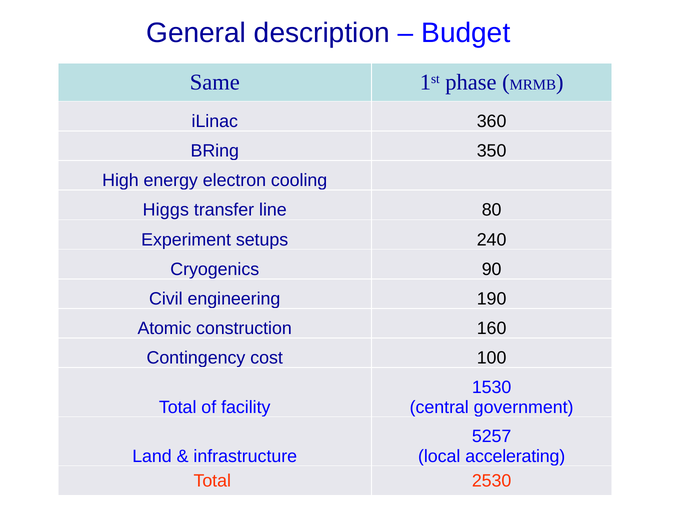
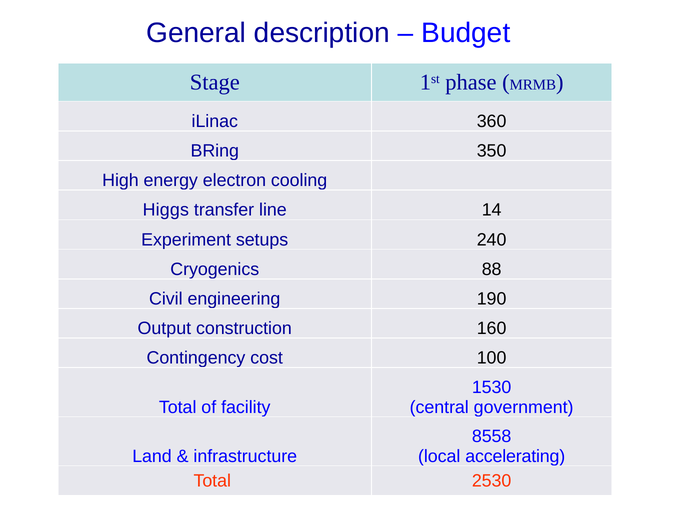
Same: Same -> Stage (215, 83)
80: 80 -> 14 (492, 210)
90: 90 -> 88 (492, 269)
Atomic: Atomic -> Output (164, 329)
5257: 5257 -> 8558 (492, 437)
